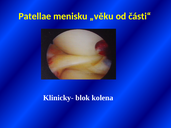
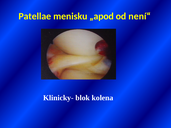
„věku: „věku -> „apod (102, 16)
části“: části“ -> není“ (140, 16)
